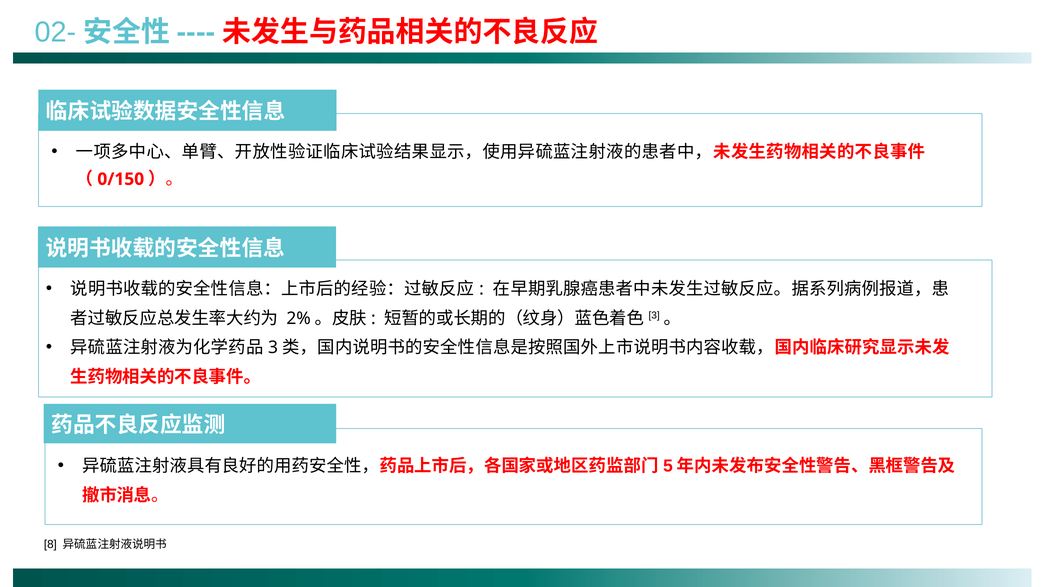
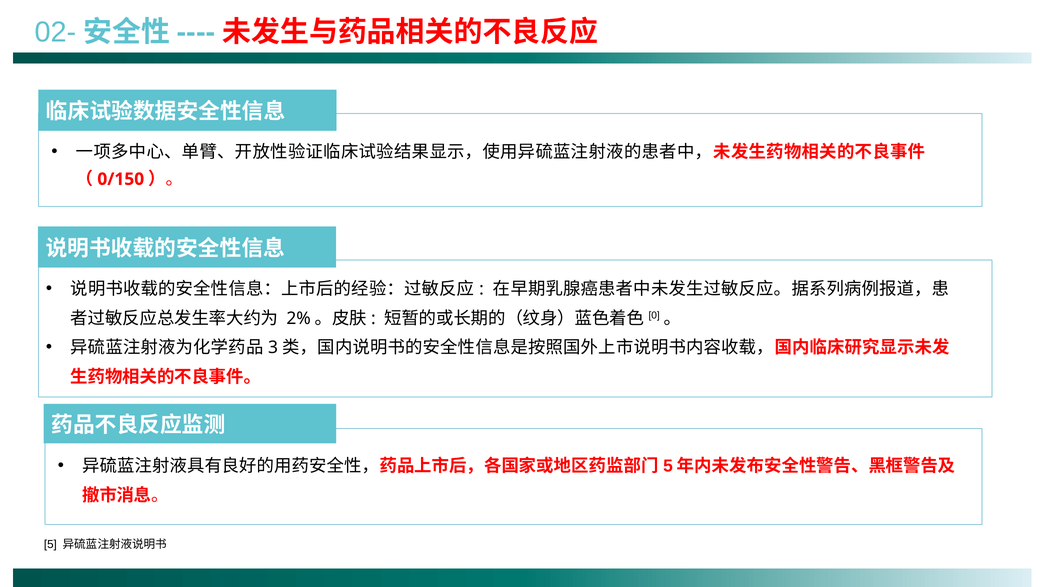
3: 3 -> 0 (654, 315)
8: 8 -> 5 (50, 544)
